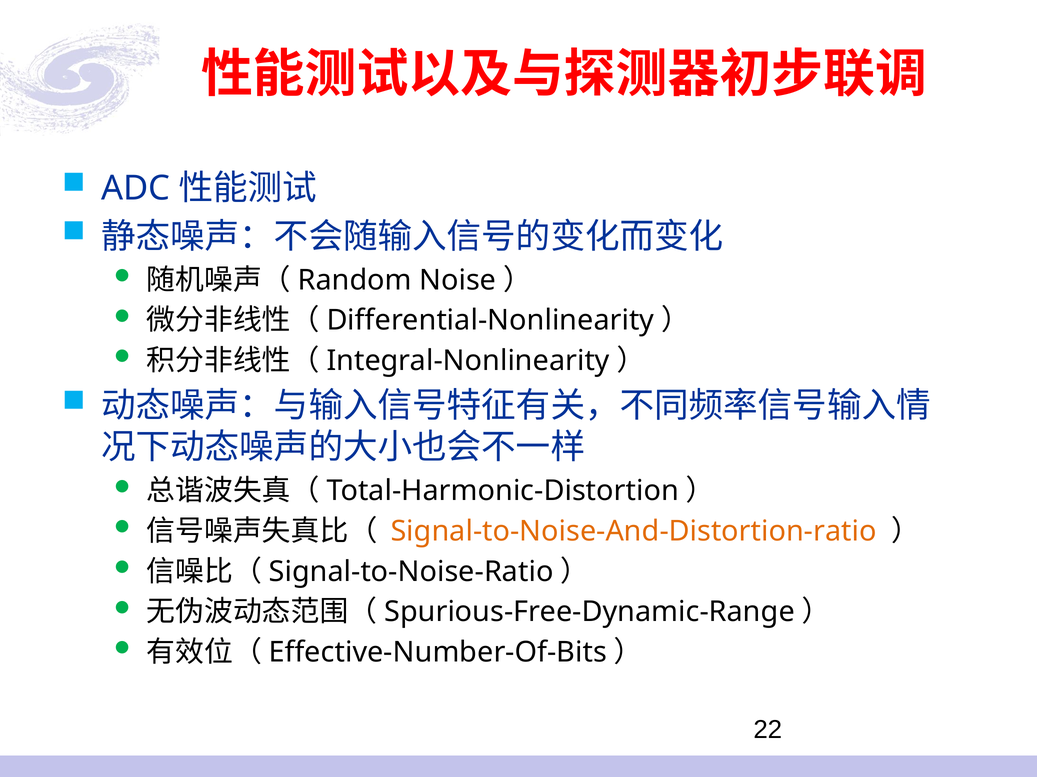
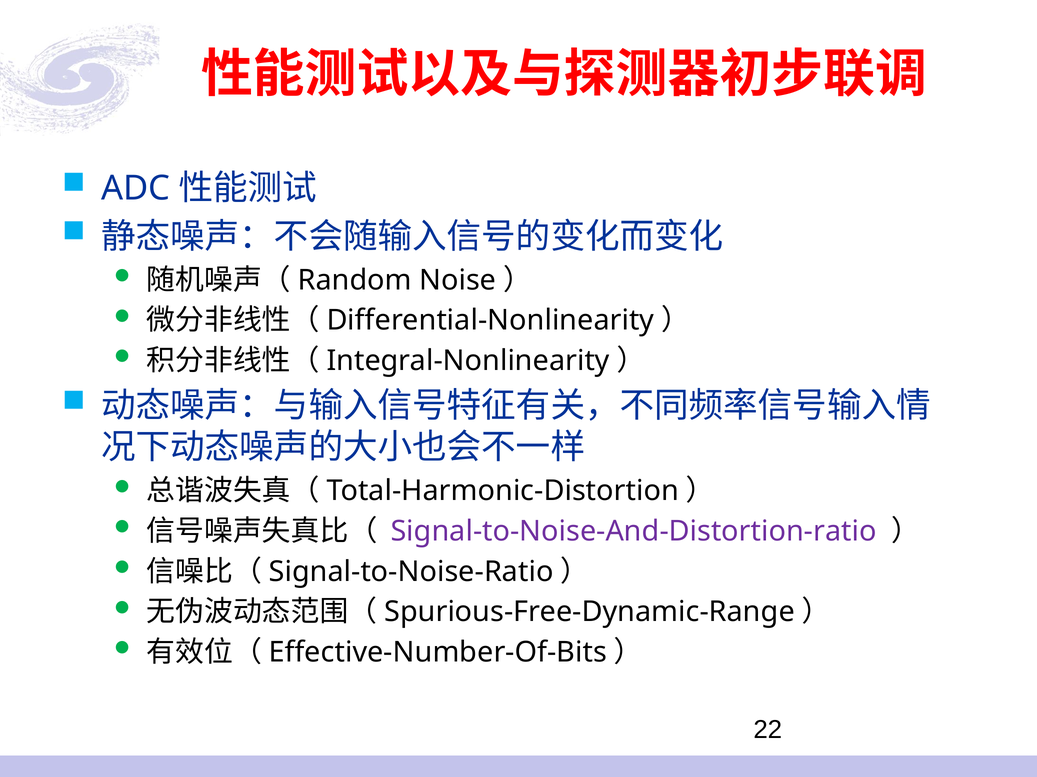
Signal-to-Noise-And-Distortion-ratio colour: orange -> purple (634, 532)
